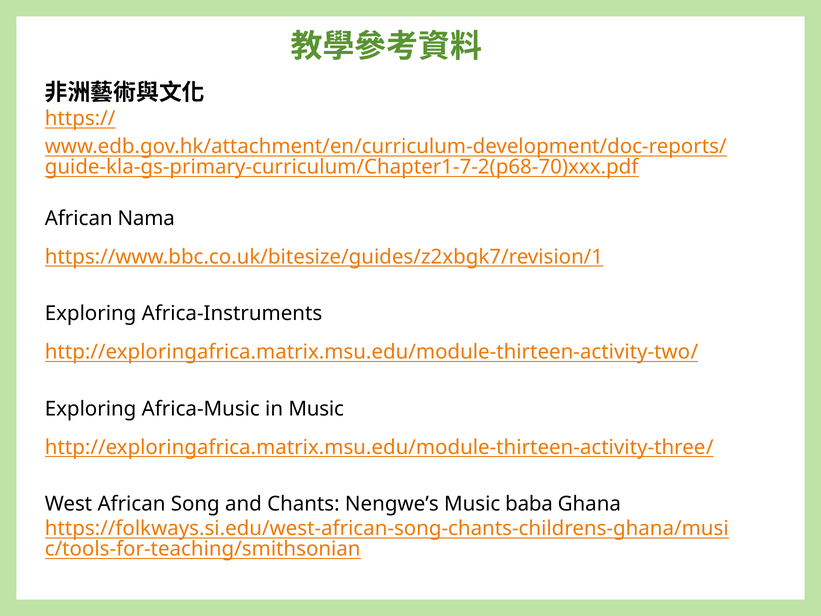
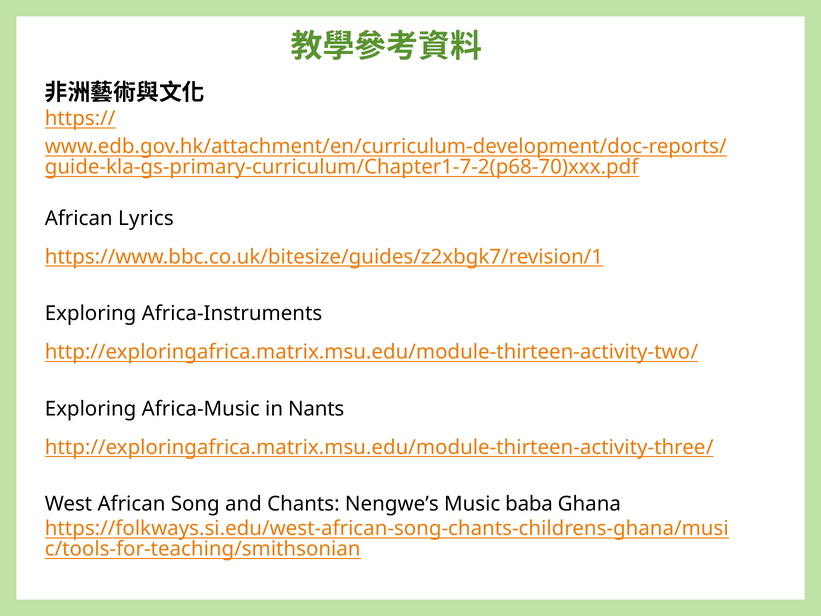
Nama: Nama -> Lyrics (146, 218)
in Music: Music -> Nants (316, 409)
